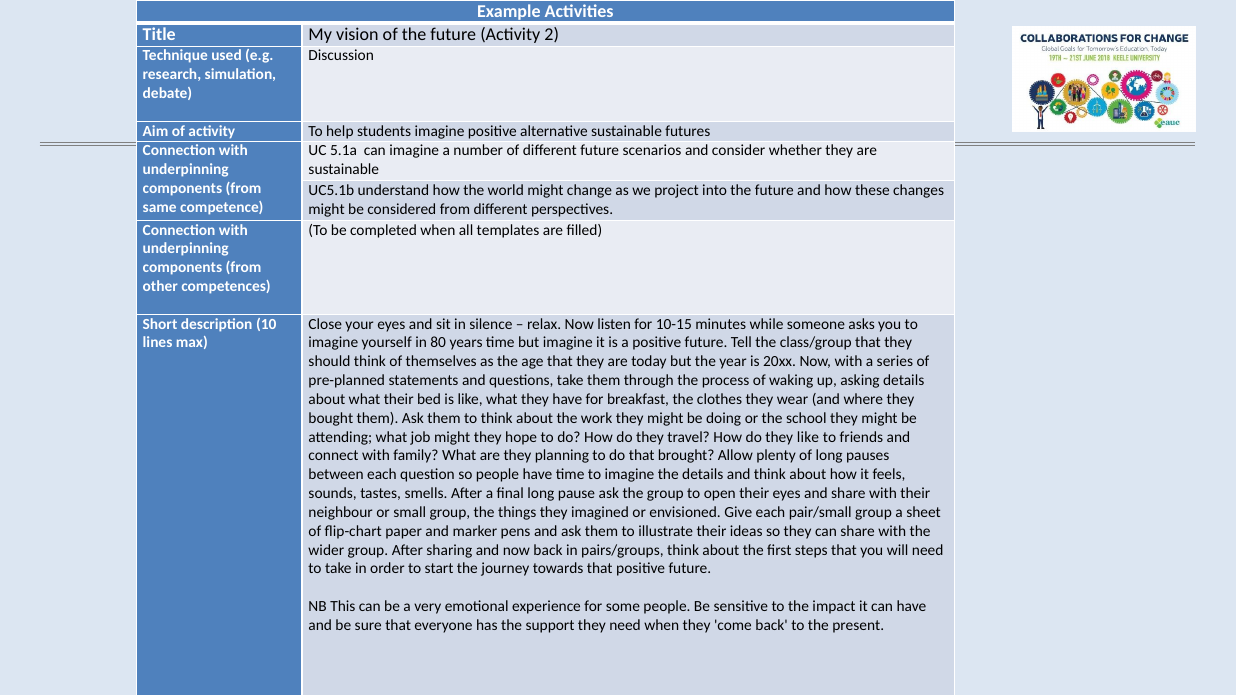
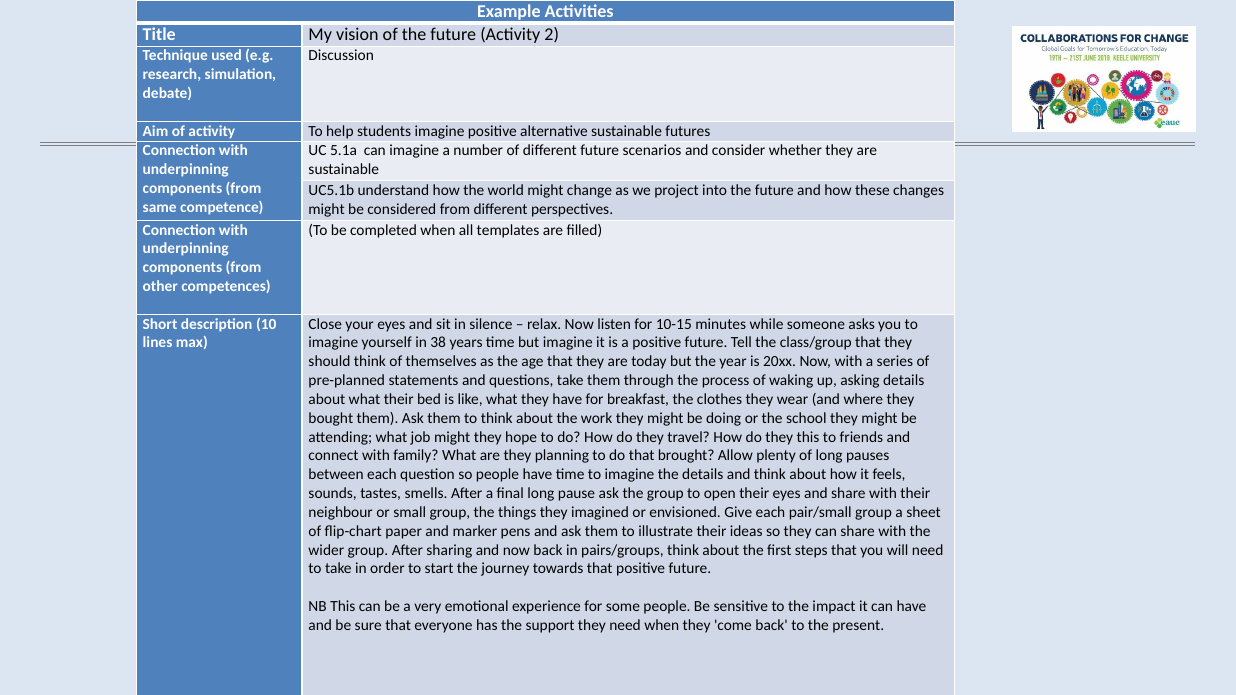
80: 80 -> 38 (438, 343)
they like: like -> this (808, 437)
